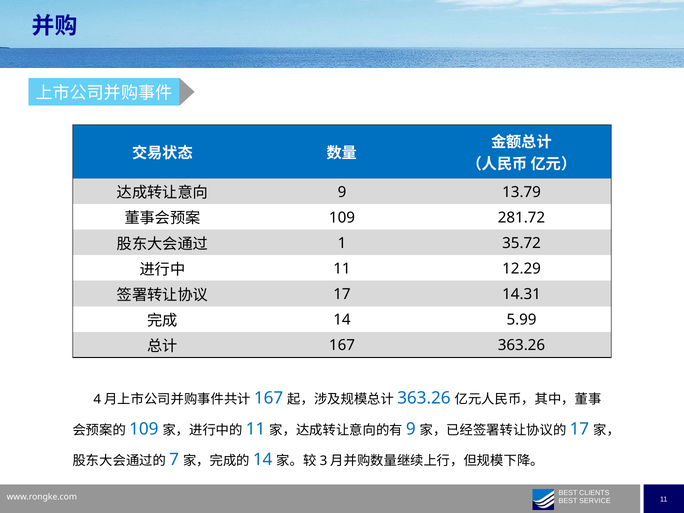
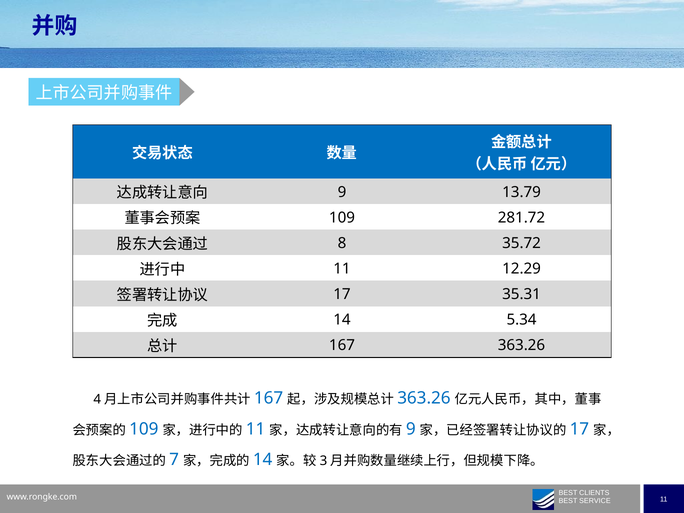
1: 1 -> 8 (342, 243)
14.31: 14.31 -> 35.31 (522, 294)
5.99: 5.99 -> 5.34 (522, 320)
